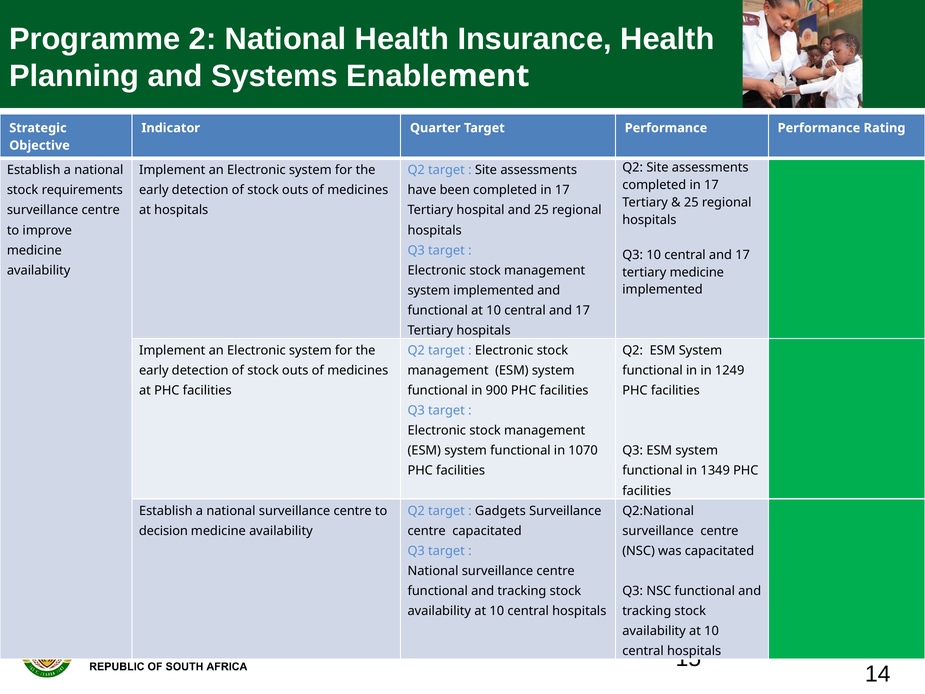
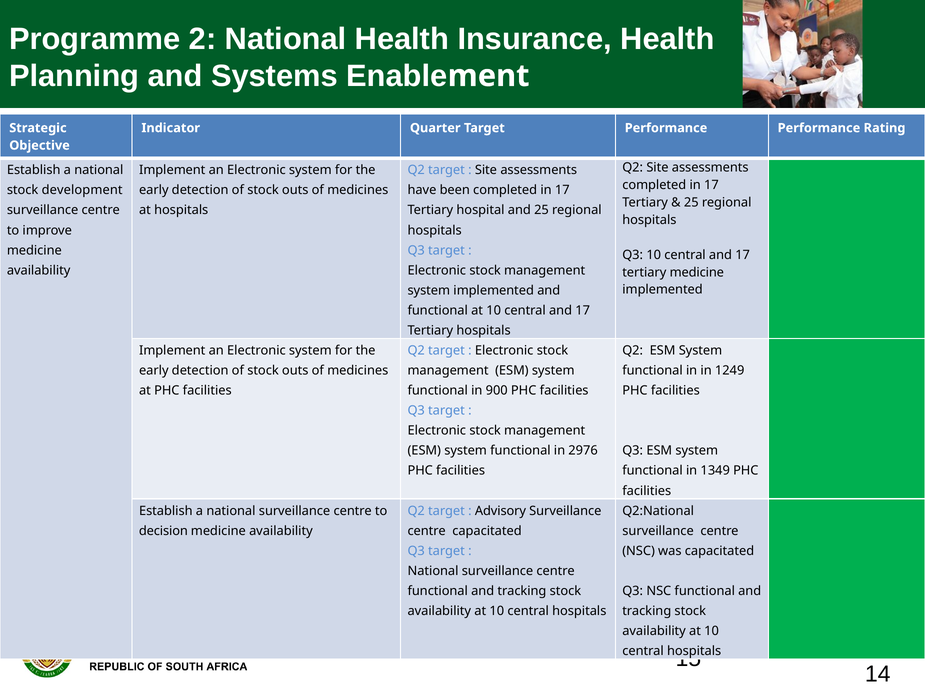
requirements: requirements -> development (82, 190)
1070: 1070 -> 2976 (583, 451)
Gadgets: Gadgets -> Advisory (500, 511)
